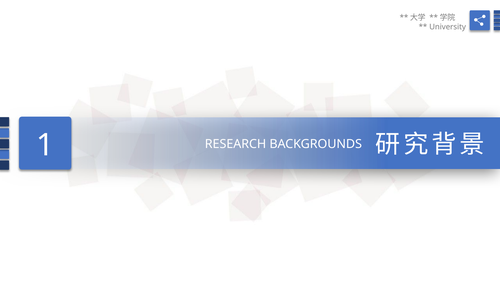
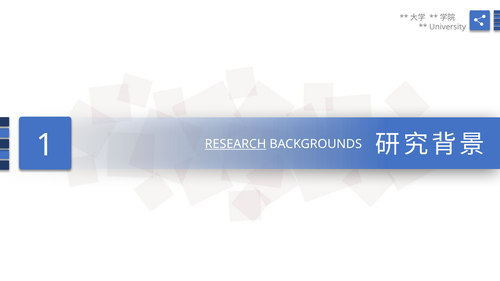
RESEARCH underline: none -> present (236, 144)
